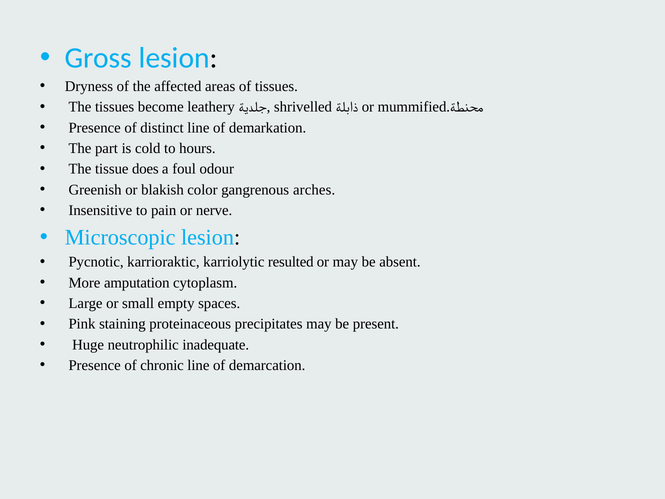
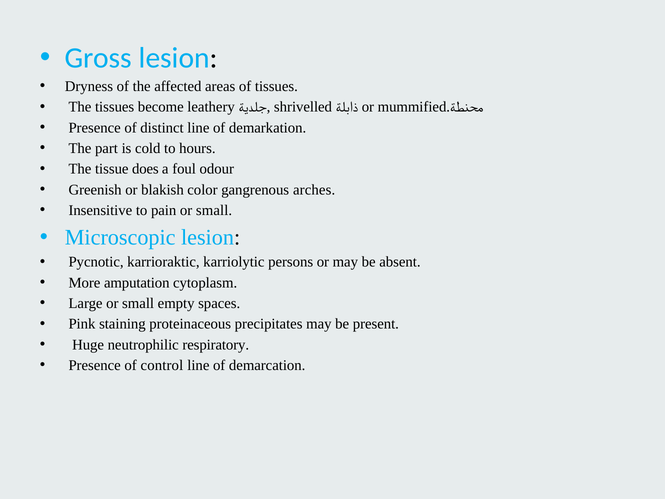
pain or nerve: nerve -> small (214, 210)
resulted: resulted -> persons (291, 262)
inadequate: inadequate -> respiratory (216, 345)
chronic: chronic -> control (162, 365)
